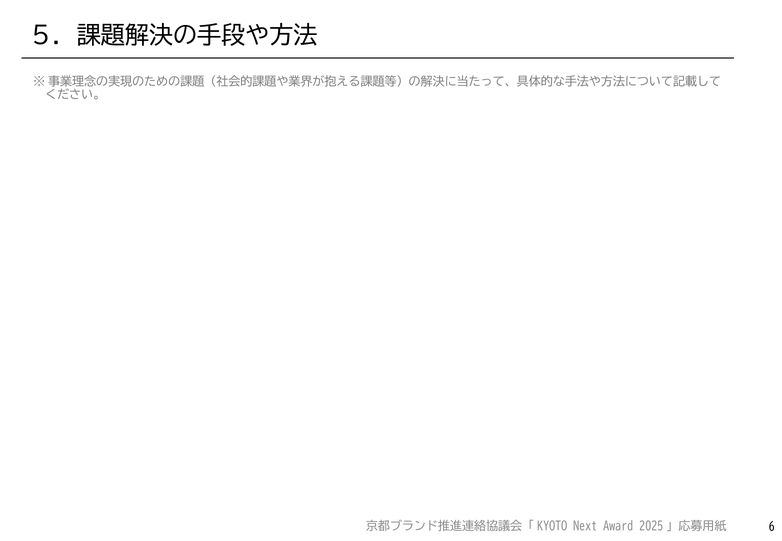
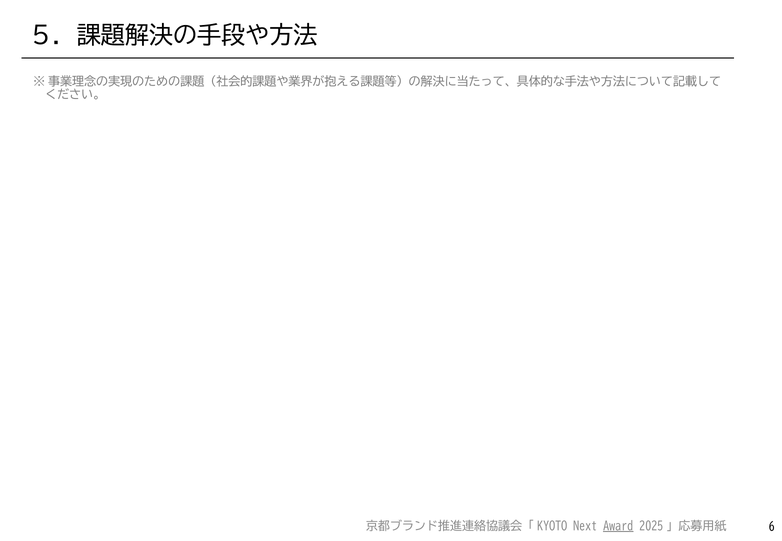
Award underline: none -> present (618, 527)
